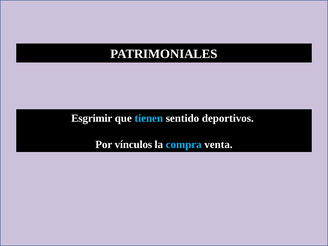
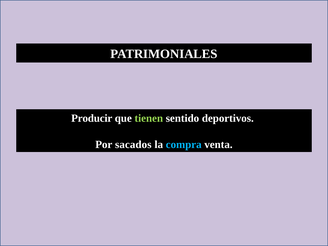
Esgrimir: Esgrimir -> Producir (92, 118)
tienen colour: light blue -> light green (149, 118)
vínculos: vínculos -> sacados (133, 145)
